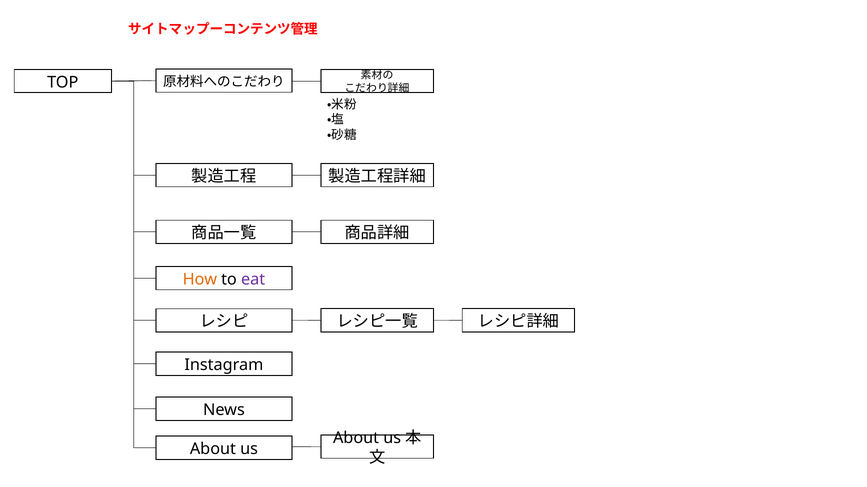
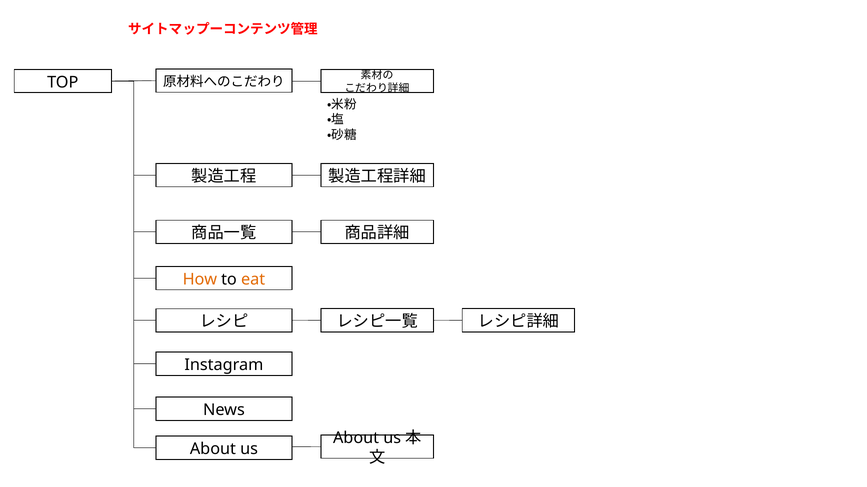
eat colour: purple -> orange (253, 280)
